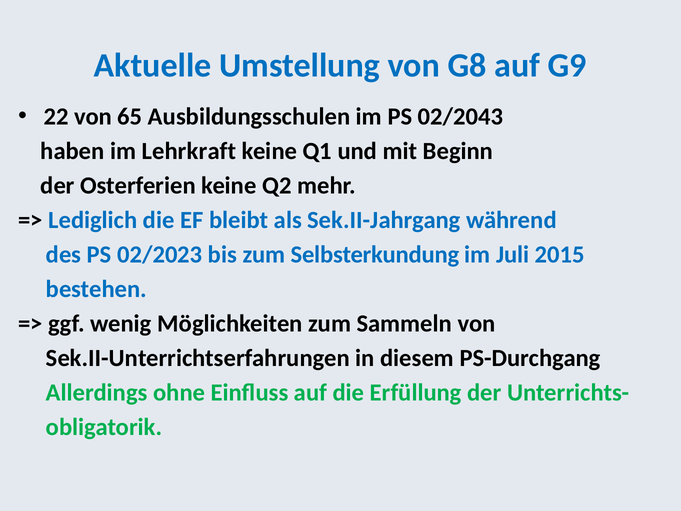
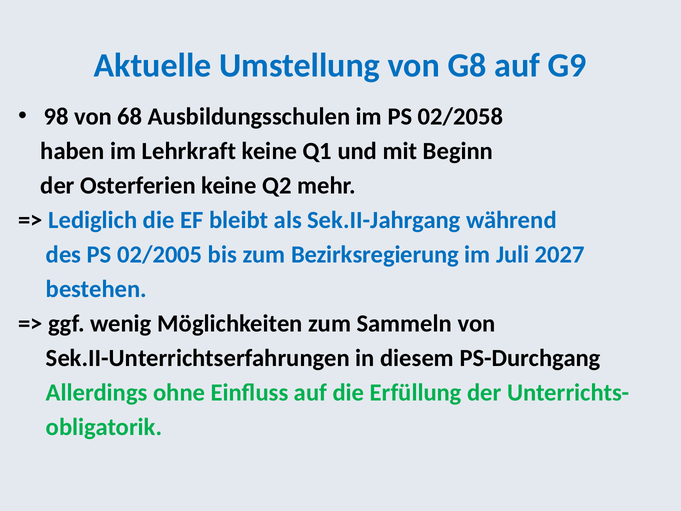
22: 22 -> 98 (56, 116)
65: 65 -> 68 (130, 116)
02/2043: 02/2043 -> 02/2058 (460, 116)
02/2023: 02/2023 -> 02/2005 (160, 254)
Selbsterkundung: Selbsterkundung -> Bezirksregierung (375, 254)
2015: 2015 -> 2027 (560, 254)
